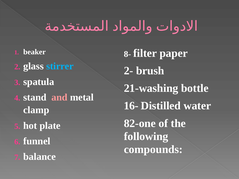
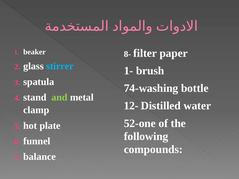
2-: 2- -> 1- (129, 71)
21-washing: 21-washing -> 74-washing (151, 88)
and colour: pink -> light green (59, 97)
16-: 16- -> 12- (131, 106)
82-one: 82-one -> 52-one (140, 123)
